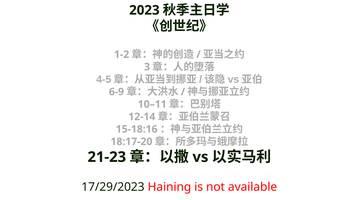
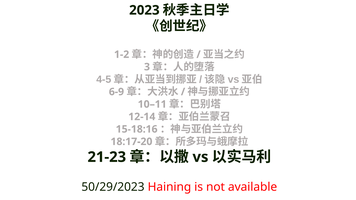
17/29/2023: 17/29/2023 -> 50/29/2023 (113, 187)
